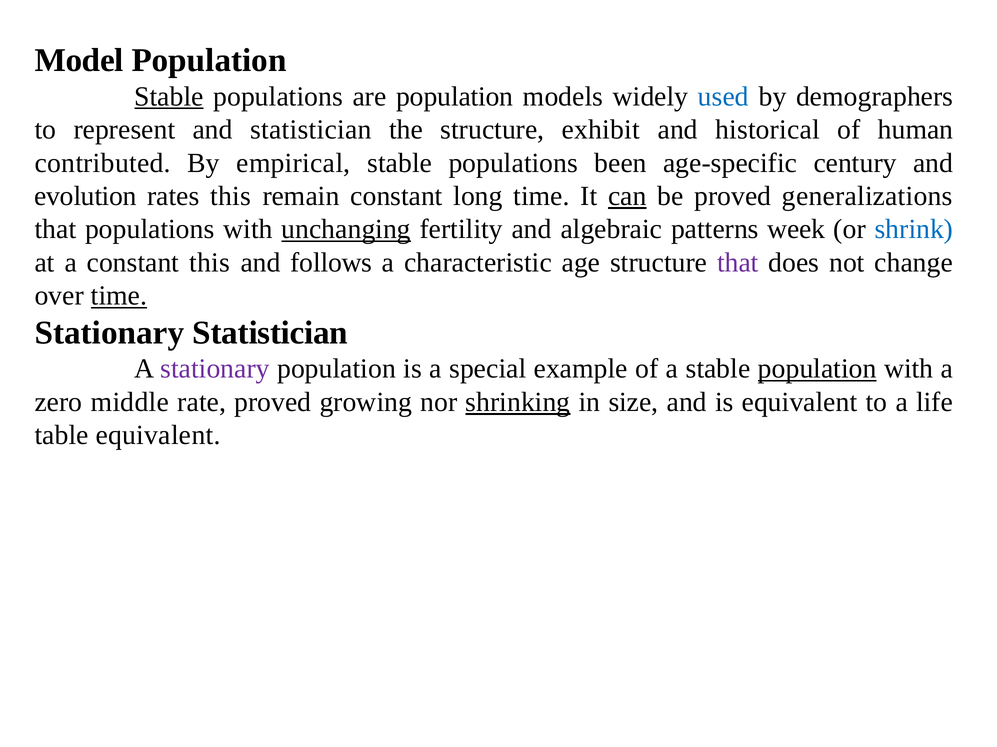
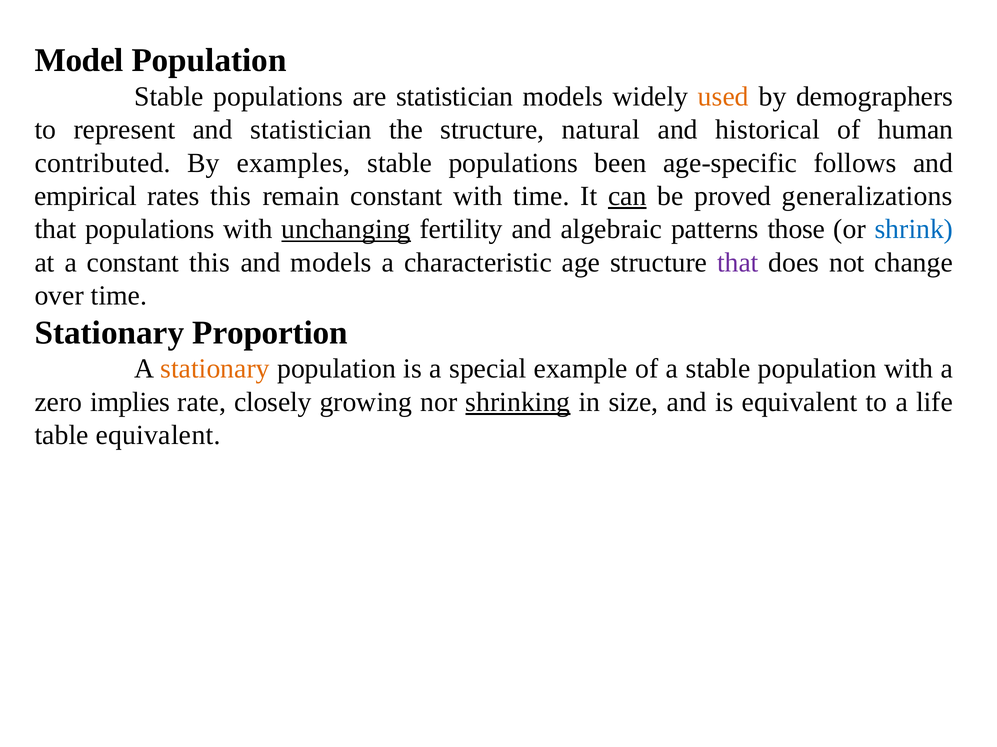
Stable underline: present -> none (169, 97)
are population: population -> statistician (455, 97)
used colour: blue -> orange (723, 97)
exhibit: exhibit -> natural (601, 130)
empirical: empirical -> examples (293, 163)
century: century -> follows (855, 163)
evolution: evolution -> empirical (86, 196)
constant long: long -> with (478, 196)
week: week -> those (796, 230)
and follows: follows -> models (331, 263)
time underline: present -> none (119, 296)
Stationary Statistician: Statistician -> Proportion (270, 333)
stationary colour: purple -> orange (215, 369)
population underline: present -> none (817, 369)
middle: middle -> implies (130, 402)
rate proved: proved -> closely (273, 402)
